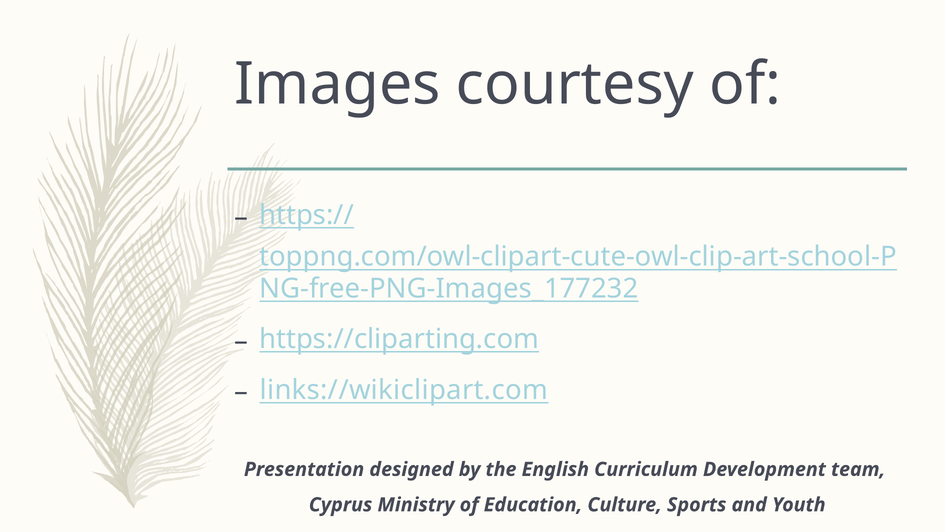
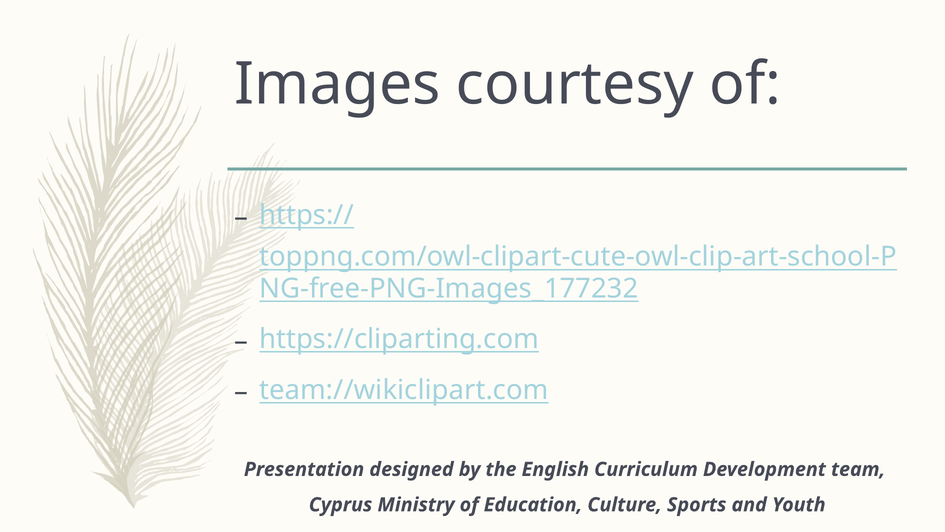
links://wikiclipart.com: links://wikiclipart.com -> team://wikiclipart.com (404, 390)
